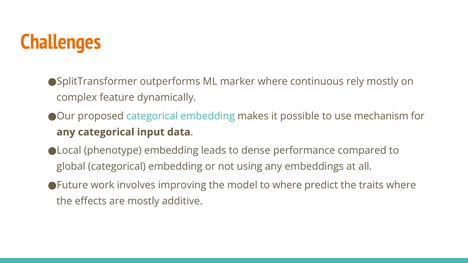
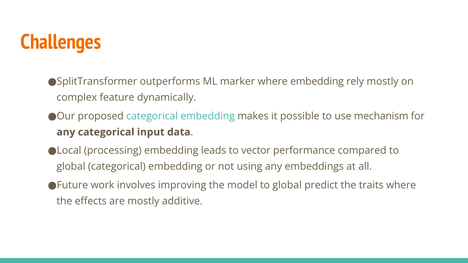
where continuous: continuous -> embedding (317, 82)
phenotype: phenotype -> processing (113, 151)
dense: dense -> vector (256, 151)
model to where: where -> global (287, 185)
